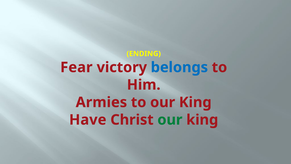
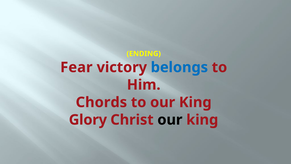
Armies: Armies -> Chords (101, 102)
Have: Have -> Glory (88, 120)
our colour: green -> black (170, 120)
